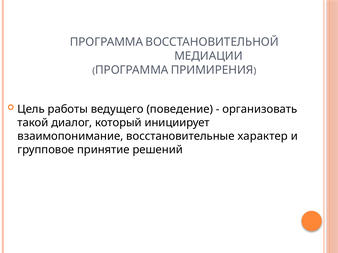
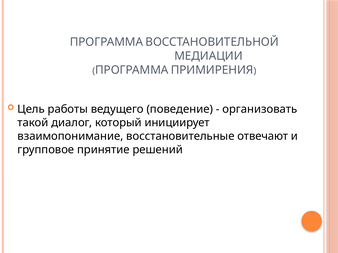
характер: характер -> отвечают (263, 136)
